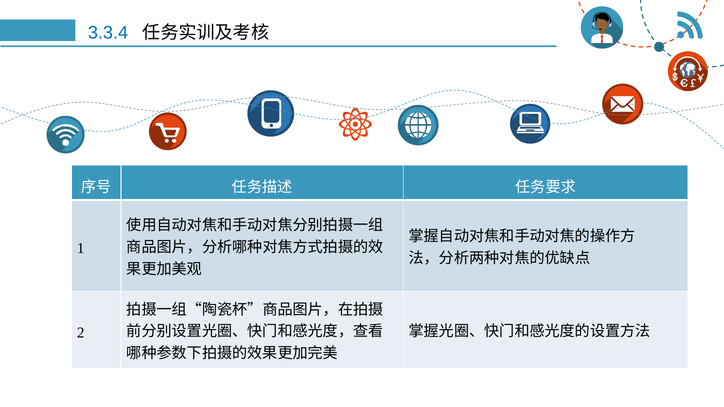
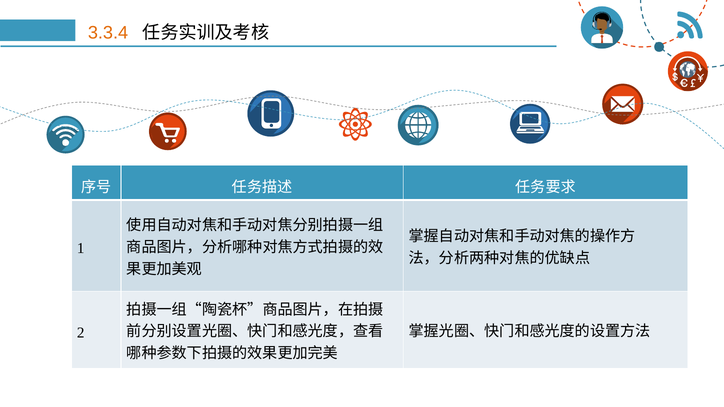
3.3.4 colour: blue -> orange (108, 33)
